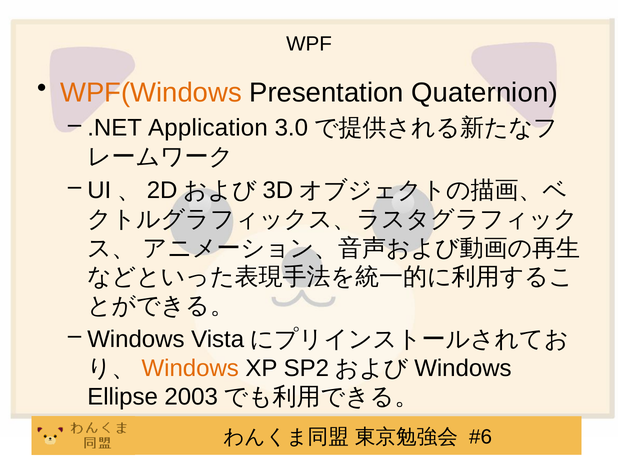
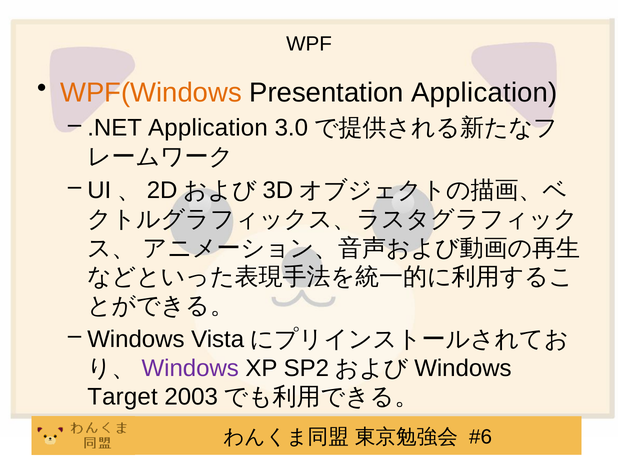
Presentation Quaternion: Quaternion -> Application (484, 93)
Windows colour: orange -> purple (190, 369)
Ellipse: Ellipse -> Target (123, 397)
